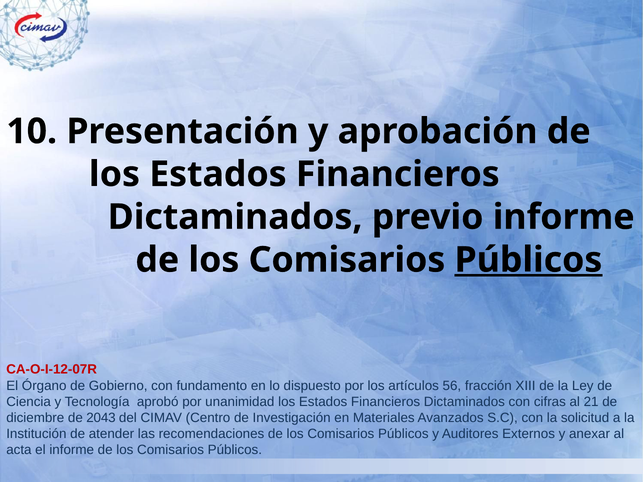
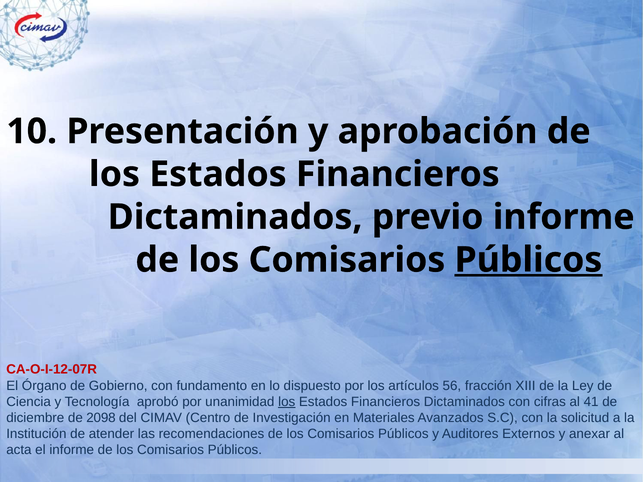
los underline: none -> present (287, 402)
21: 21 -> 41 (591, 402)
2043: 2043 -> 2098 (101, 418)
